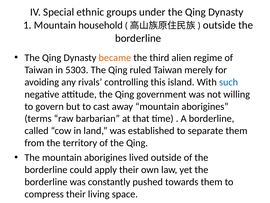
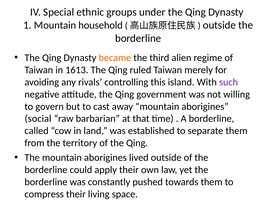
5303: 5303 -> 1613 (77, 70)
such colour: blue -> purple (229, 82)
terms: terms -> social (38, 118)
